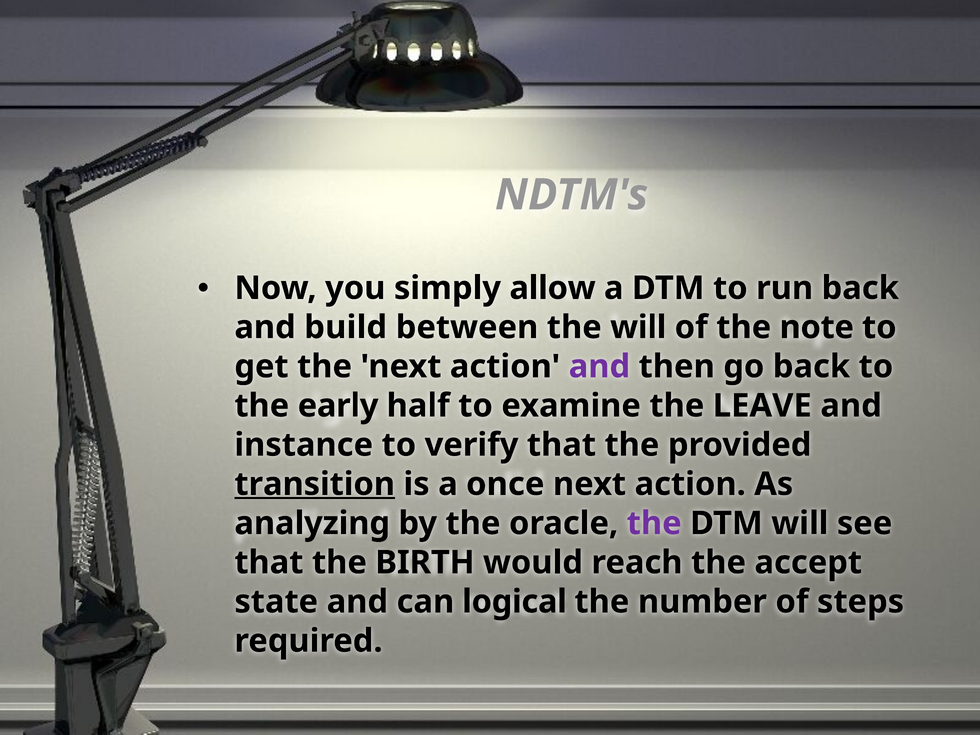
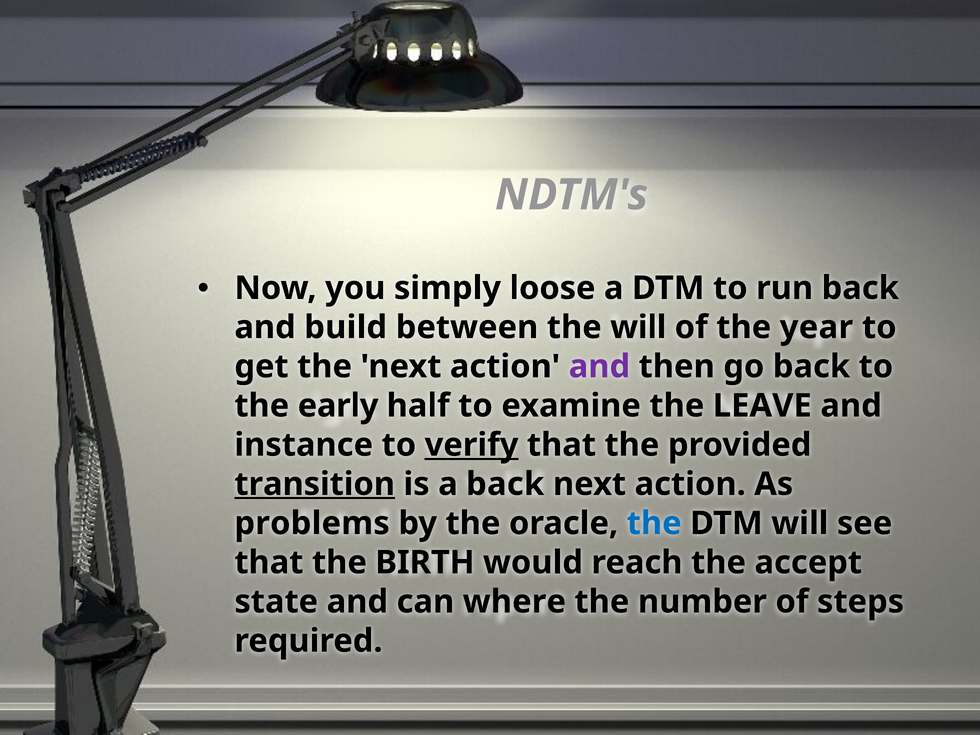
allow: allow -> loose (552, 288)
note: note -> year (816, 327)
verify underline: none -> present (472, 445)
a once: once -> back (505, 484)
analyzing: analyzing -> problems (312, 523)
the colour: purple -> blue (654, 523)
logical: logical -> where (514, 602)
